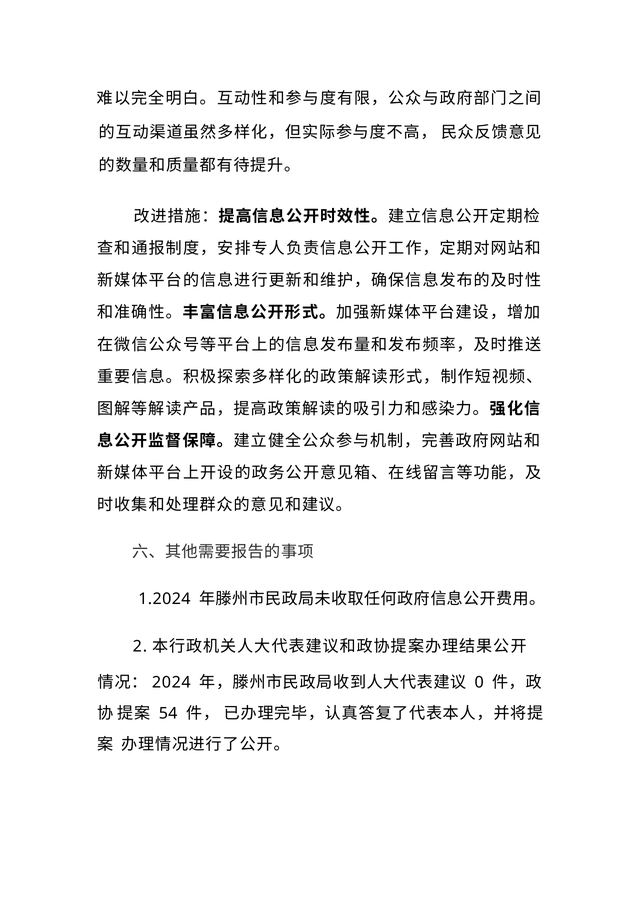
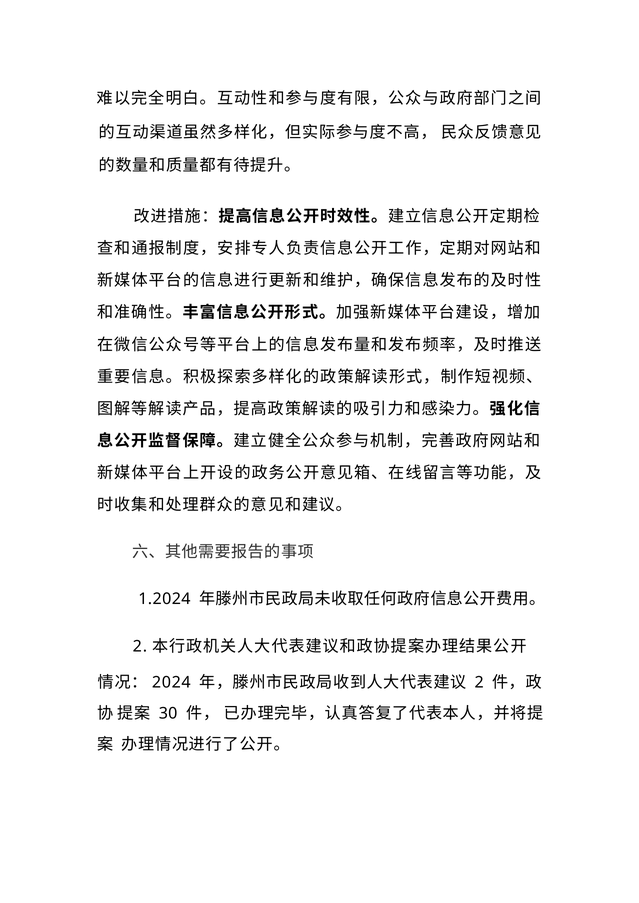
0: 0 -> 2 (479, 683)
54: 54 -> 30 (168, 714)
